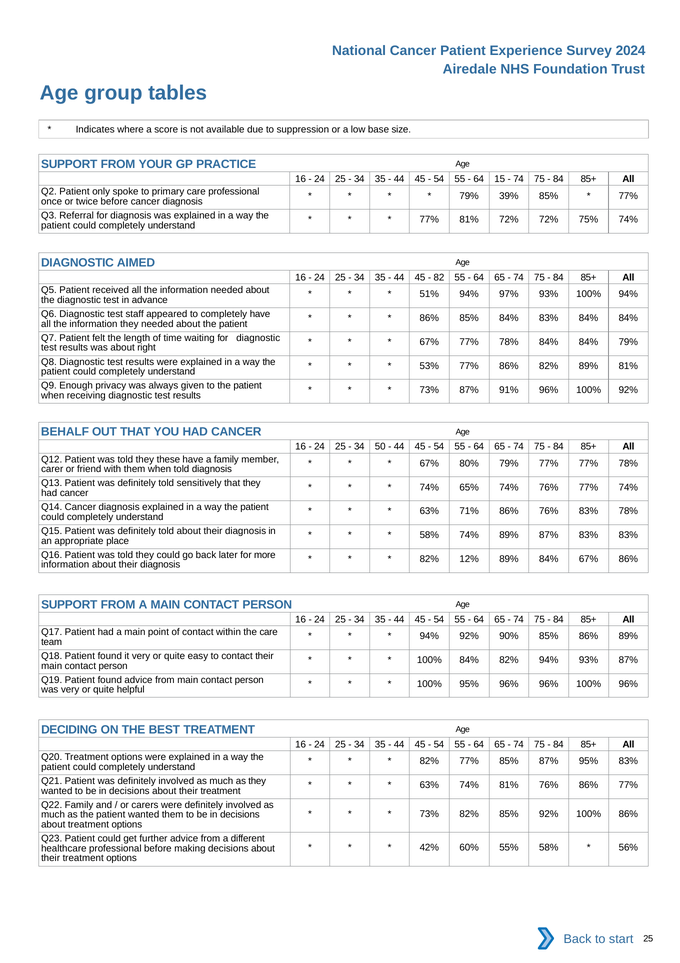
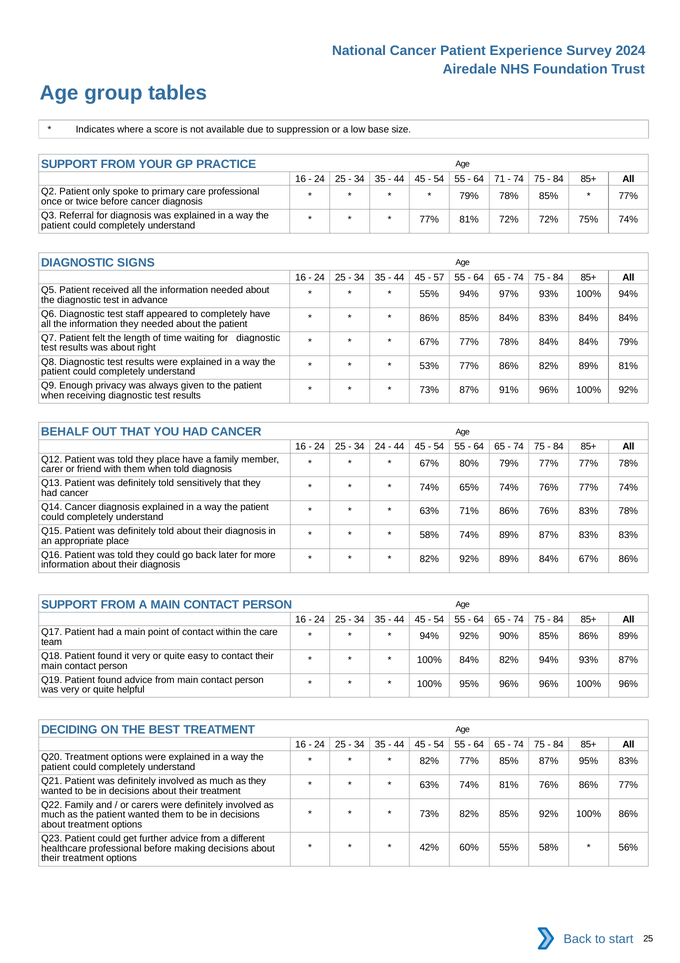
15: 15 -> 71 (500, 179)
79% 39%: 39% -> 78% (509, 196)
AIMED: AIMED -> SIGNS (136, 263)
82: 82 -> 57 (439, 277)
51%: 51% -> 55% (429, 294)
34 50: 50 -> 24 (380, 446)
they these: these -> place (168, 459)
82% 12%: 12% -> 92% (469, 559)
